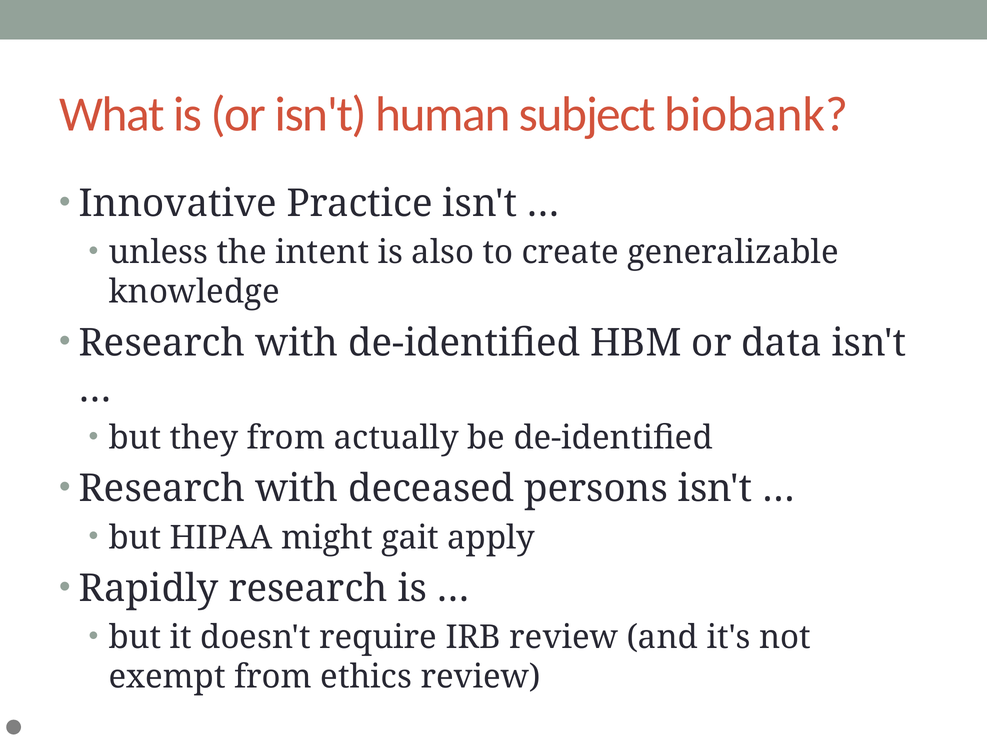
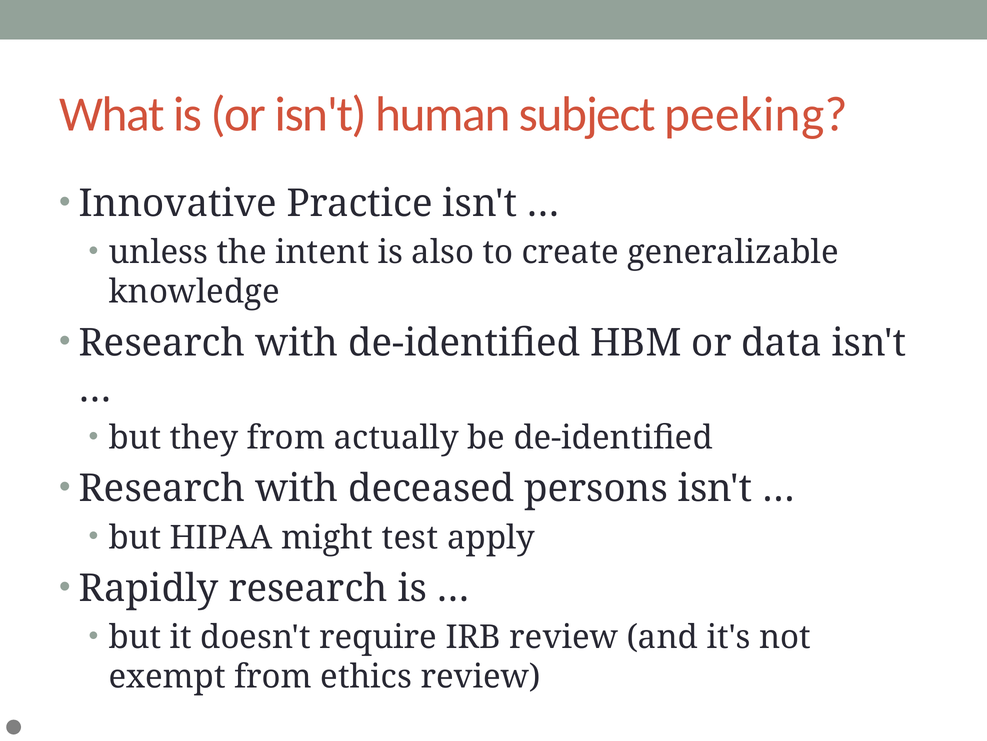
biobank: biobank -> peeking (756, 114)
gait: gait -> test (410, 537)
